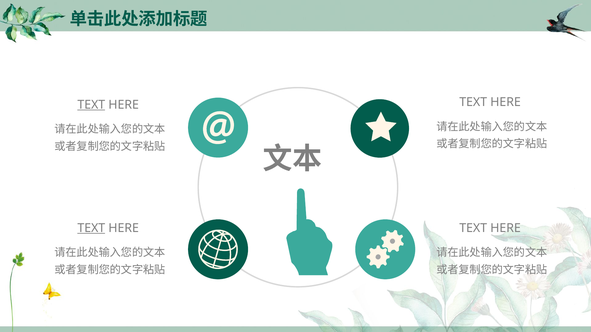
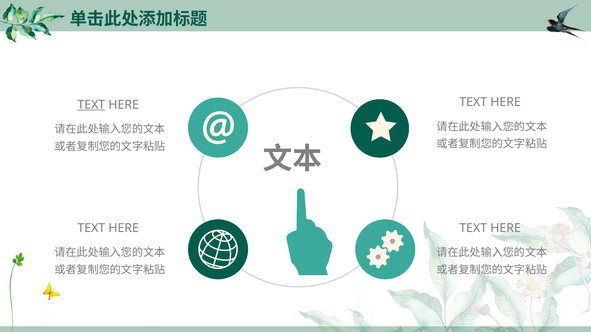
TEXT underline: present -> none (91, 228)
